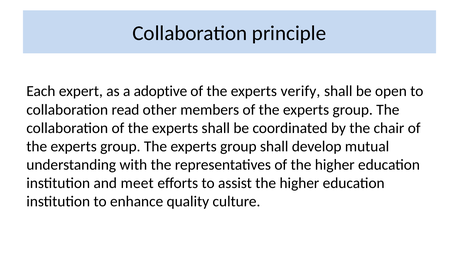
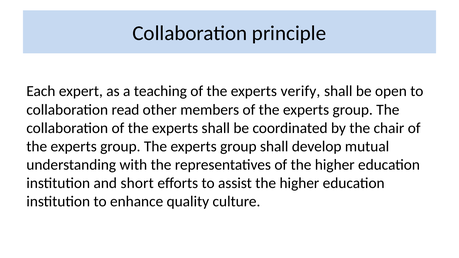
adoptive: adoptive -> teaching (160, 91)
meet: meet -> short (137, 183)
